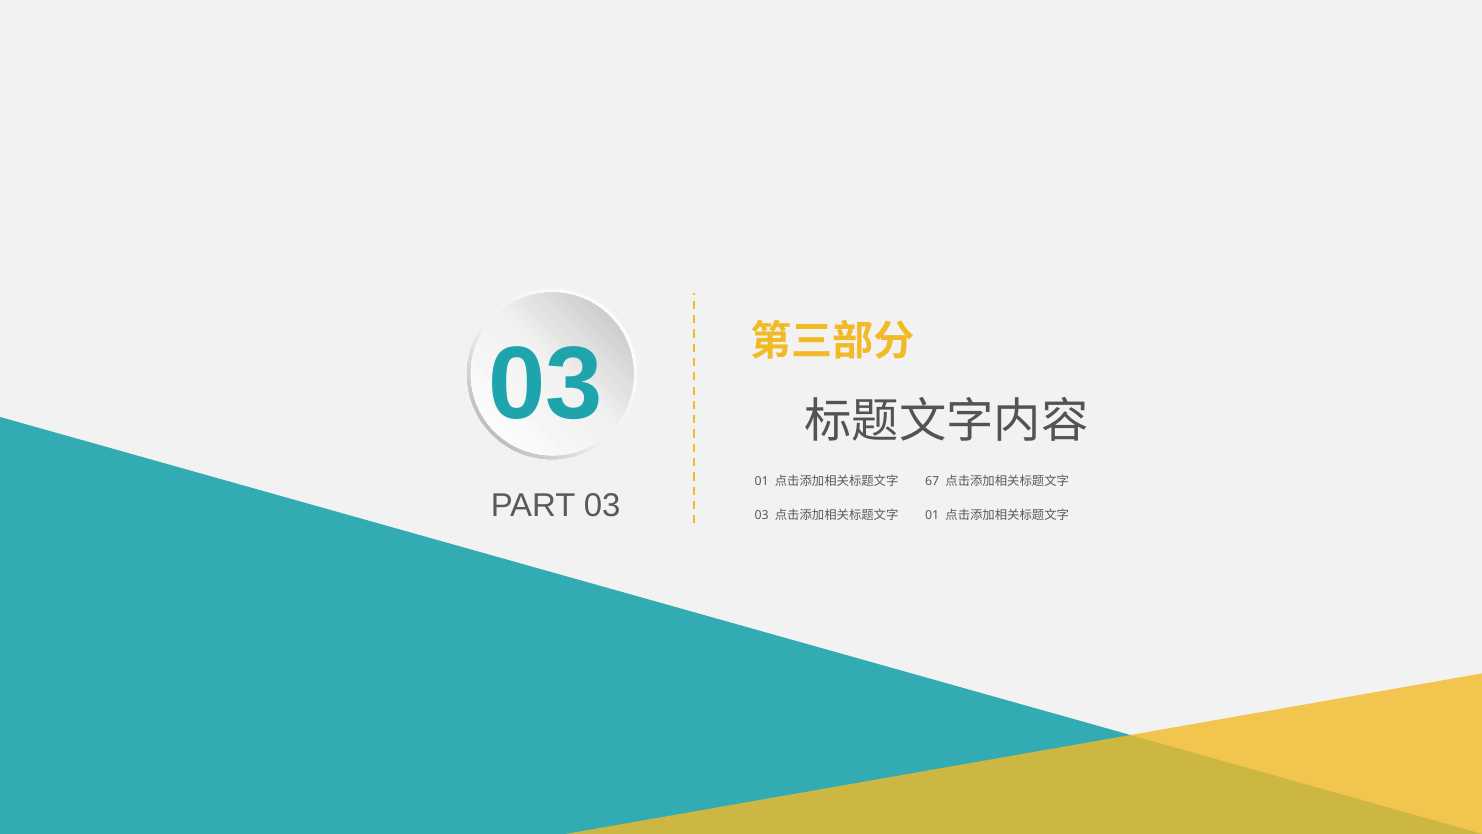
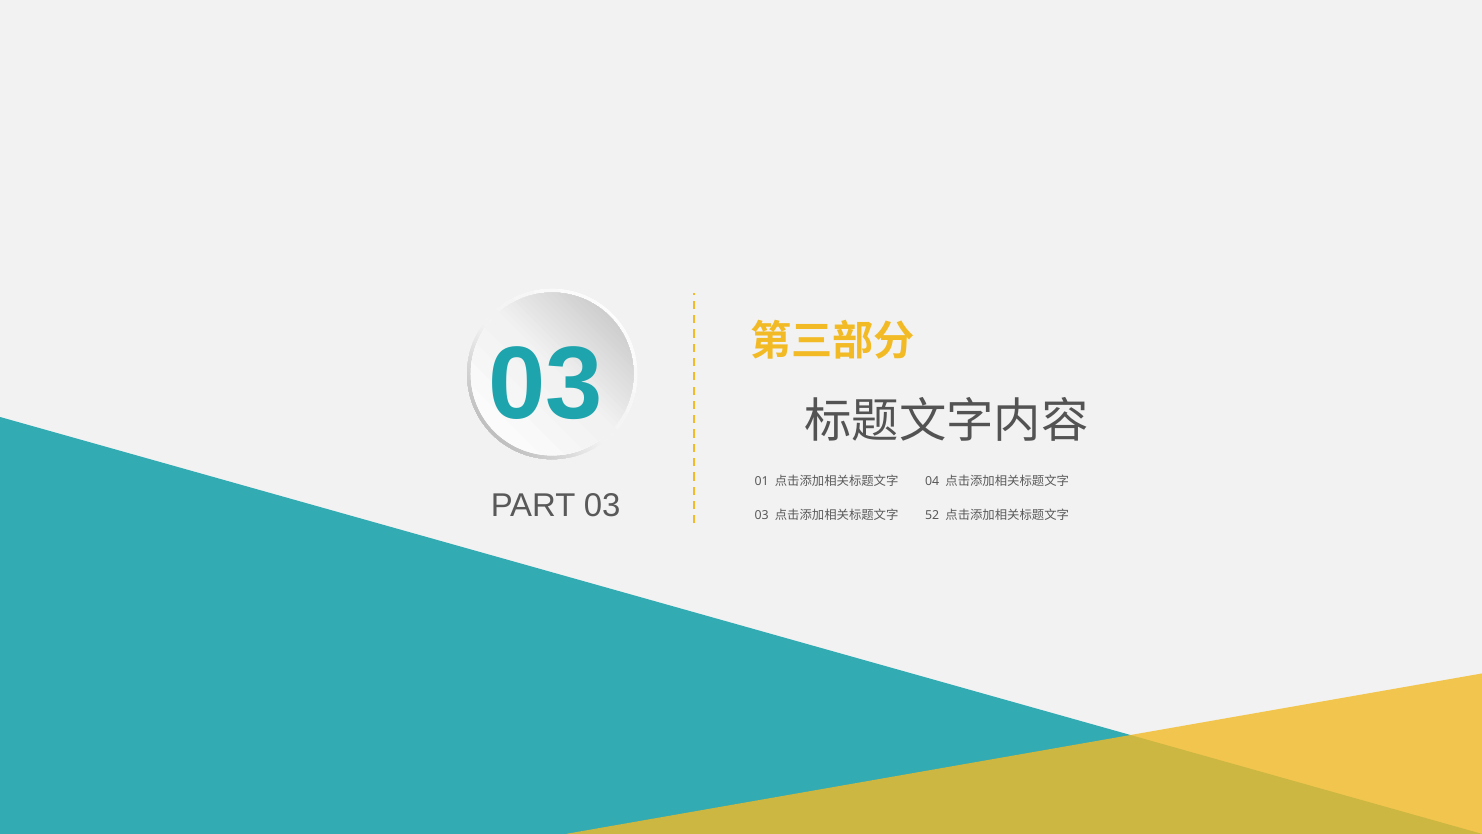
67: 67 -> 04 (932, 482)
01: 01 -> 52 (932, 515)
